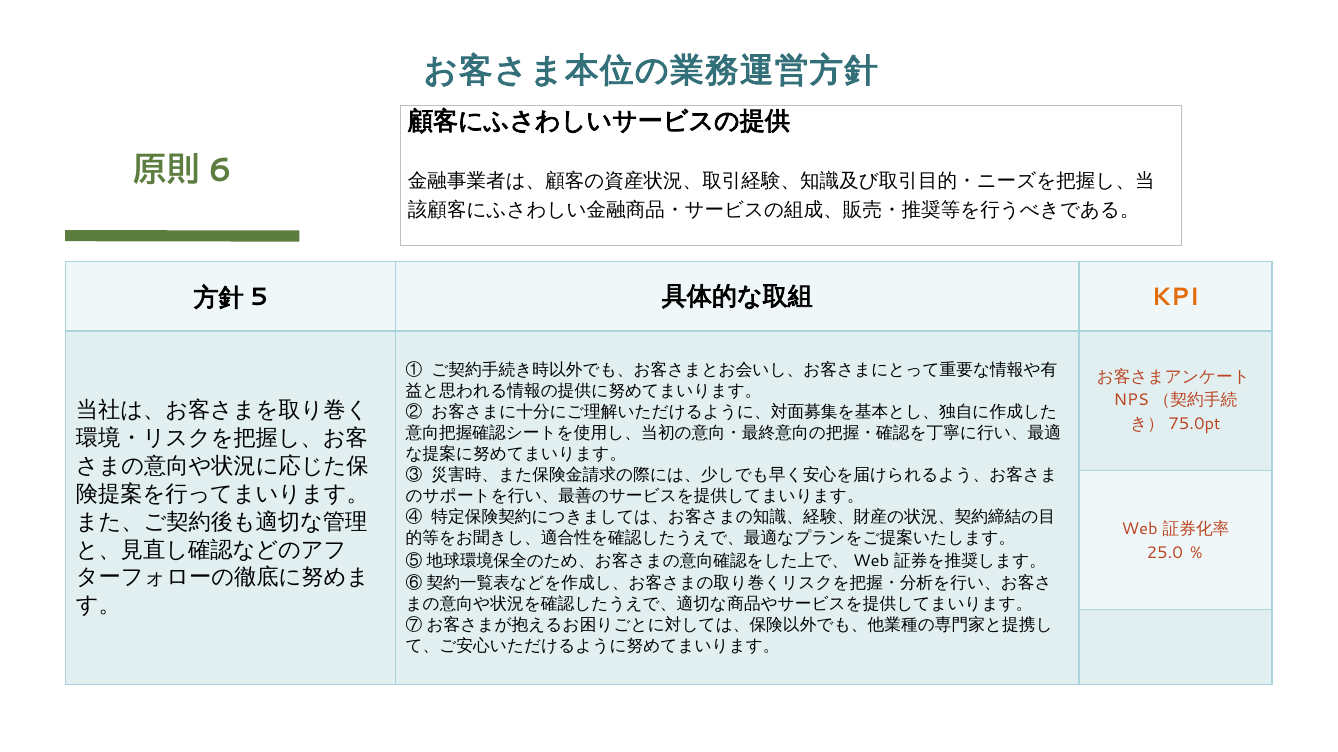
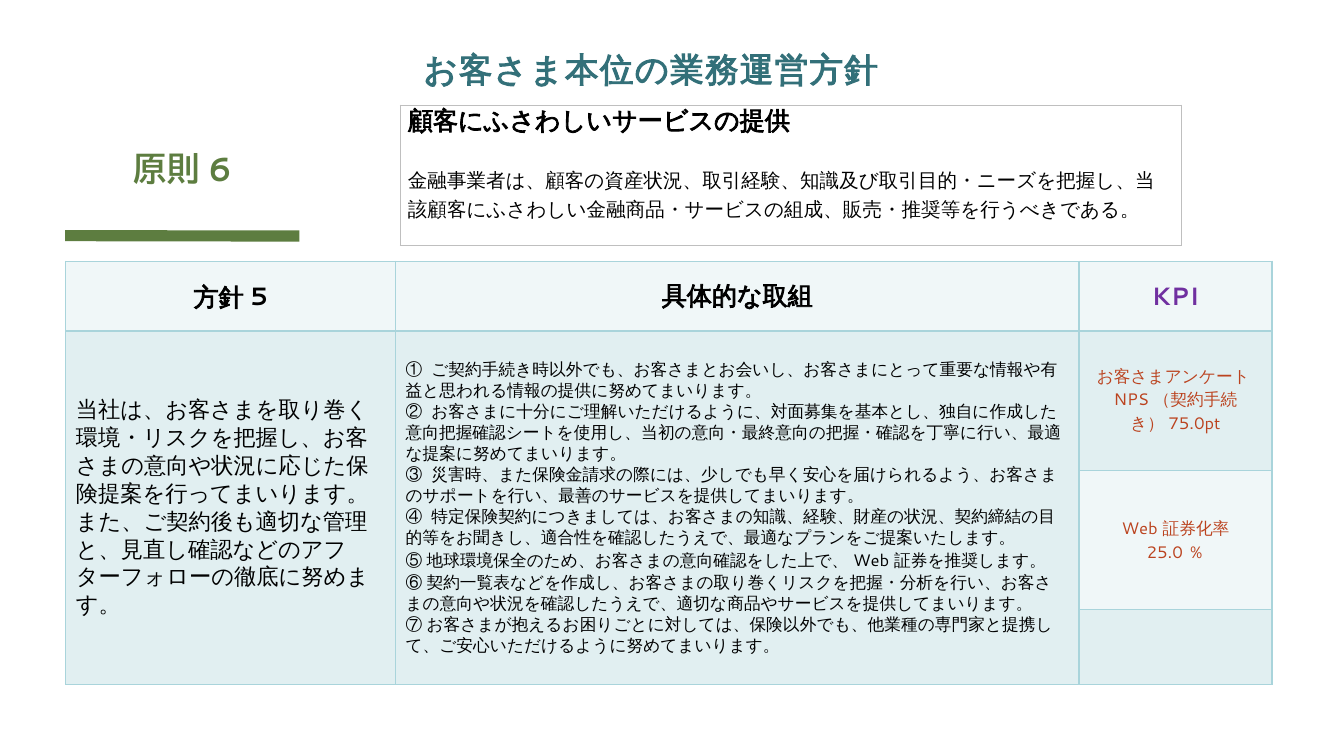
KPI colour: orange -> purple (1175, 298)
